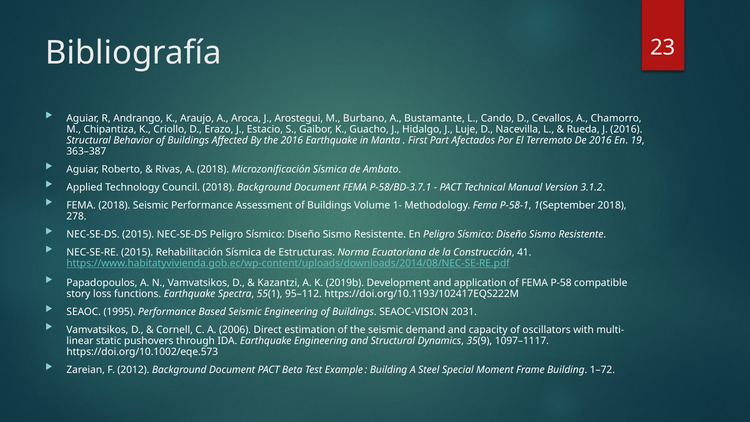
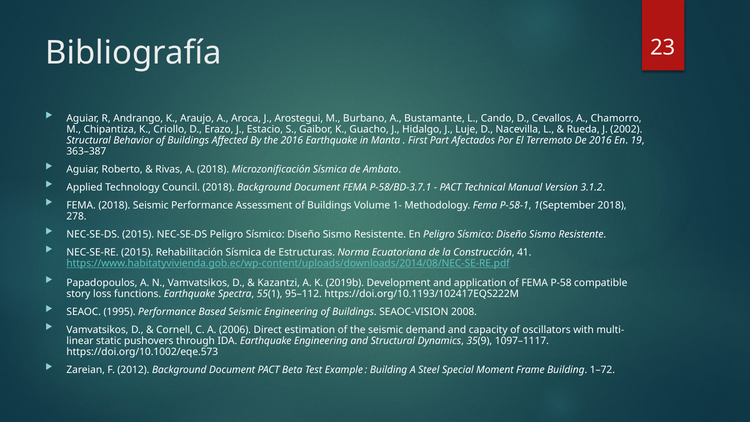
J 2016: 2016 -> 2002 (626, 129)
2031: 2031 -> 2008 (464, 312)
